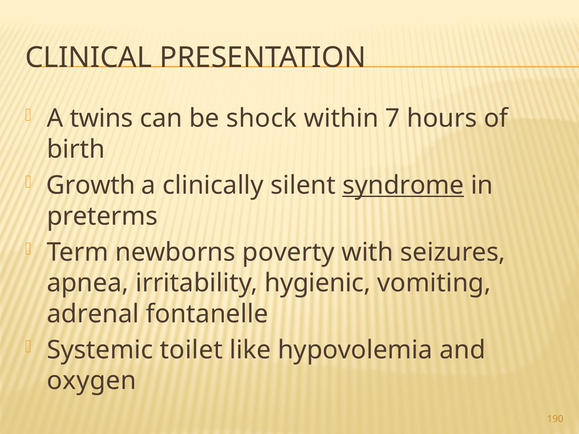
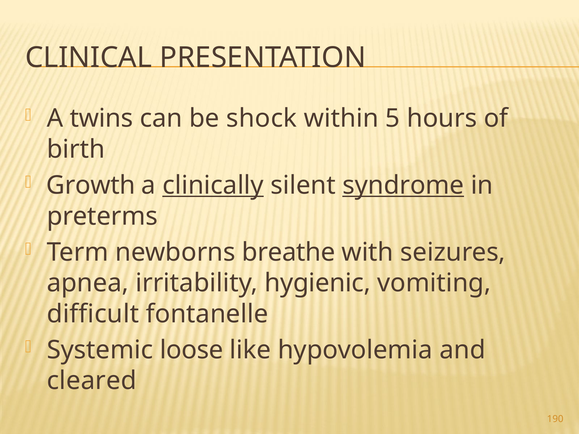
7: 7 -> 5 (393, 118)
clinically underline: none -> present (213, 185)
poverty: poverty -> breathe (289, 252)
adrenal: adrenal -> difficult (93, 314)
toilet: toilet -> loose (191, 350)
oxygen: oxygen -> cleared (92, 381)
